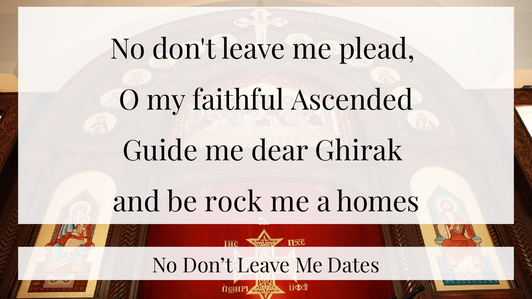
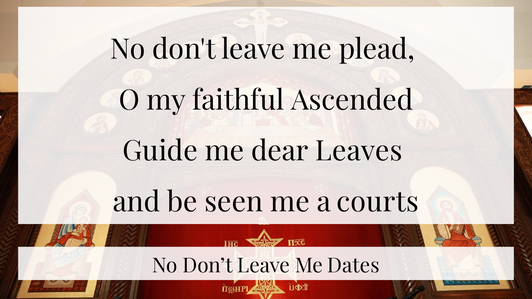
Ghirak: Ghirak -> Leaves (359, 151)
rock: rock -> seen (234, 202)
homes: homes -> courts (378, 202)
